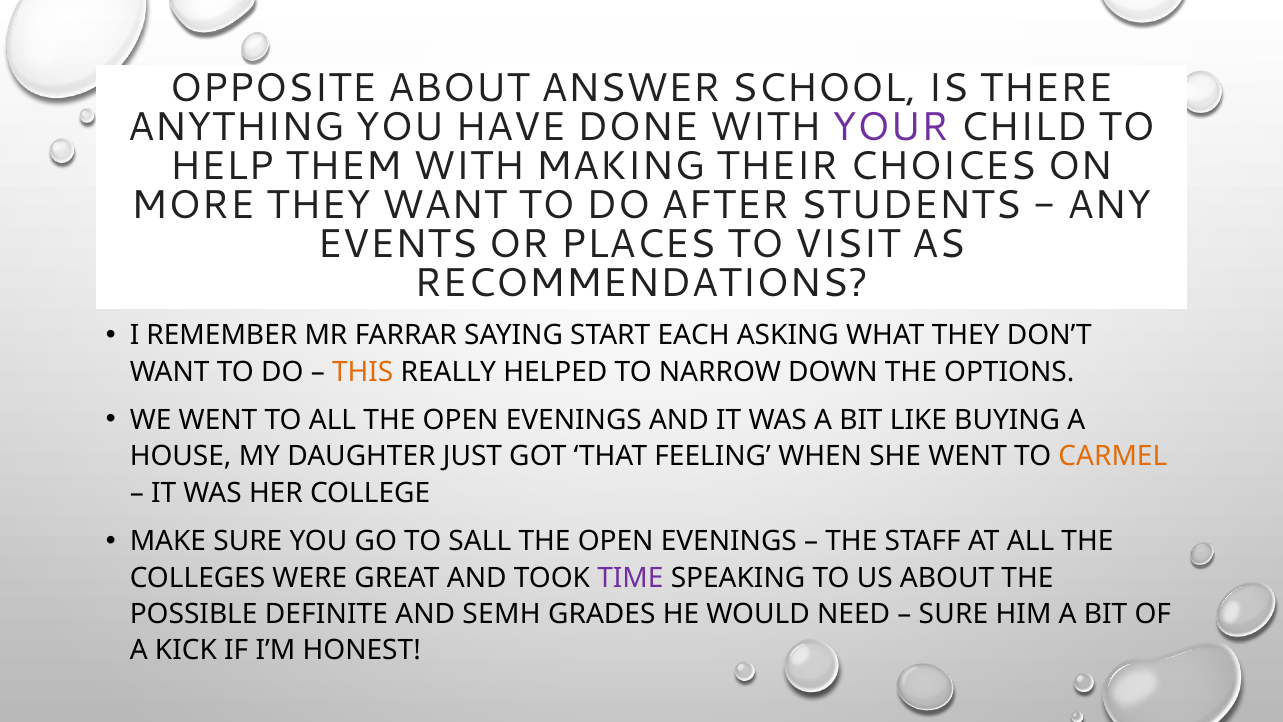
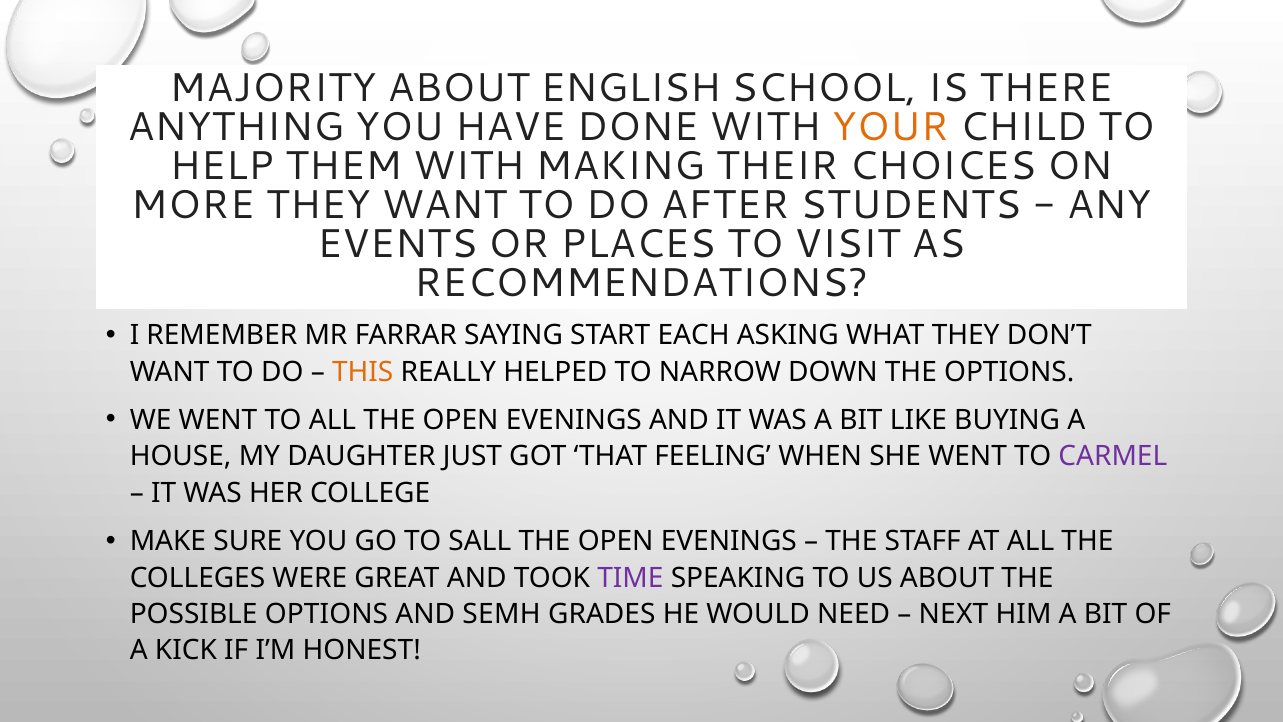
OPPOSITE: OPPOSITE -> MAJORITY (273, 88)
ANSWER: ANSWER -> ENGLISH (631, 88)
YOUR colour: purple -> orange (890, 127)
CARMEL colour: orange -> purple (1113, 456)
POSSIBLE DEFINITE: DEFINITE -> OPTIONS (326, 614)
SURE: SURE -> NEXT (953, 614)
